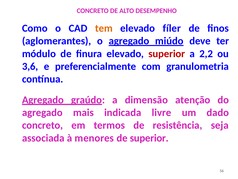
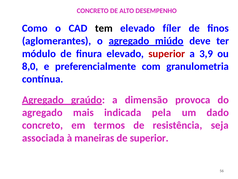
tem colour: orange -> black (104, 28)
2,2: 2,2 -> 3,9 (206, 54)
3,6: 3,6 -> 8,0 (30, 66)
atenção: atenção -> provoca (193, 100)
livre: livre -> pela (162, 112)
menores: menores -> maneiras (94, 138)
